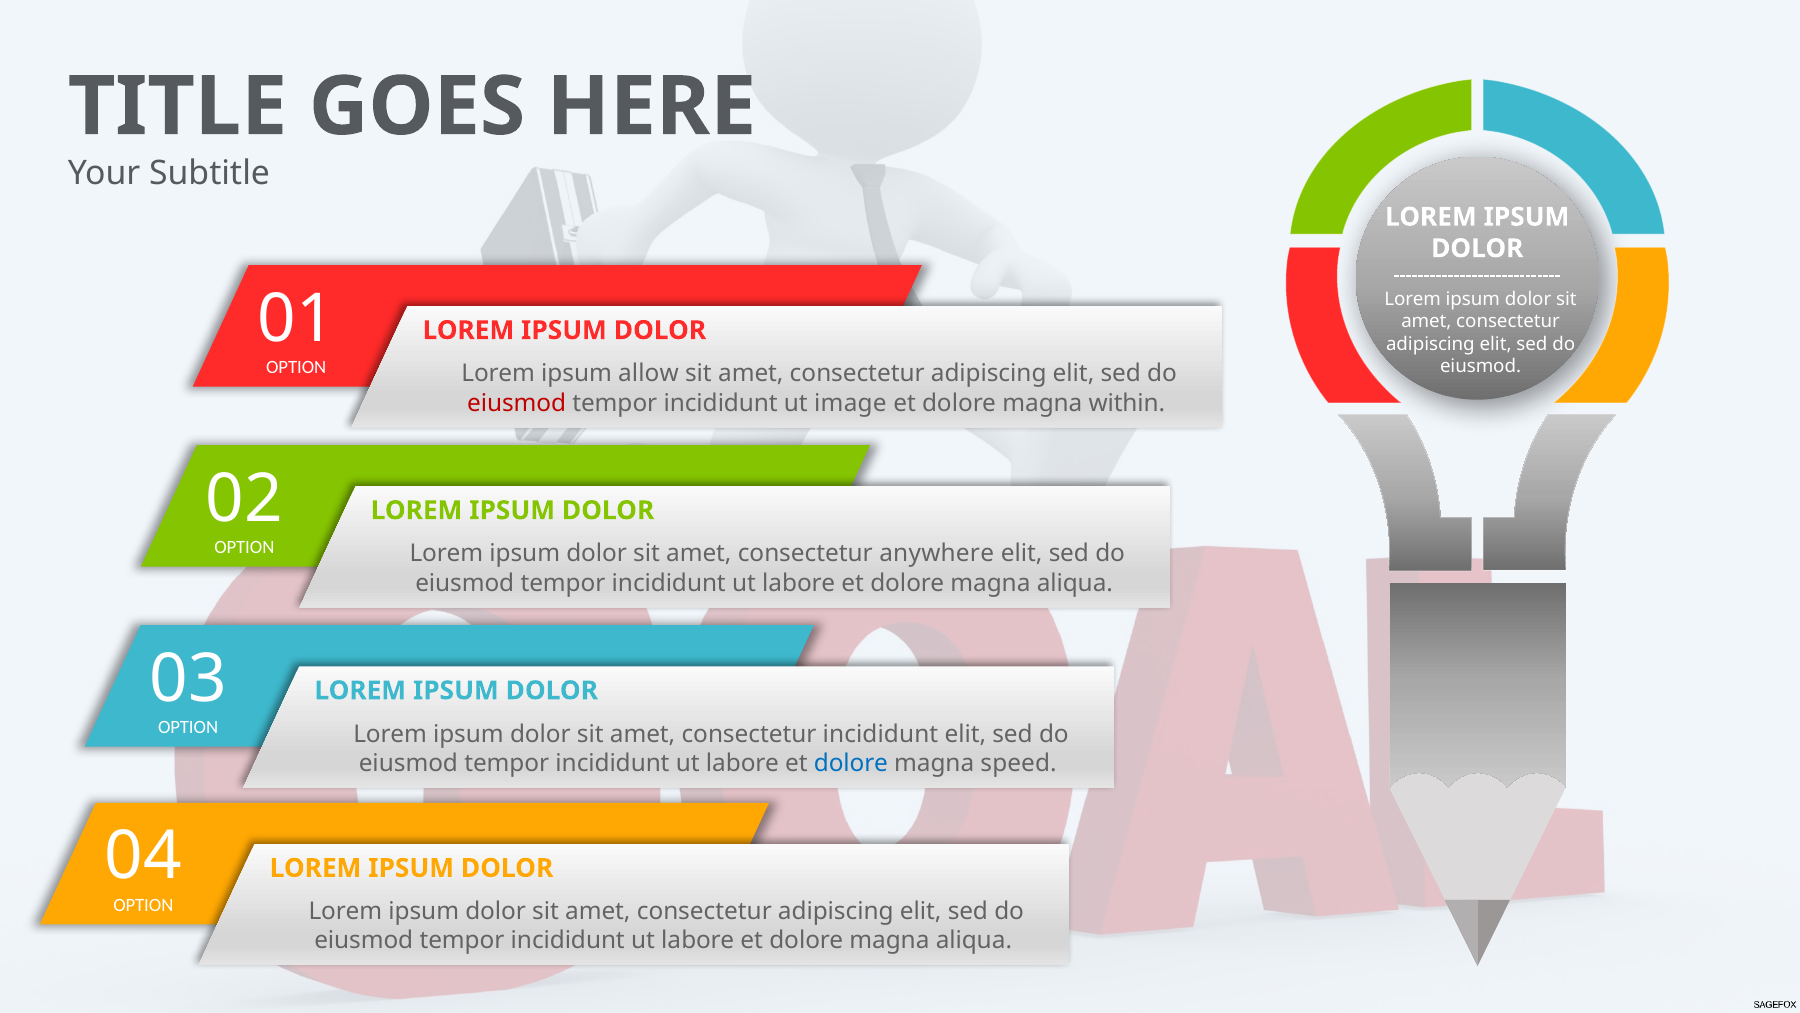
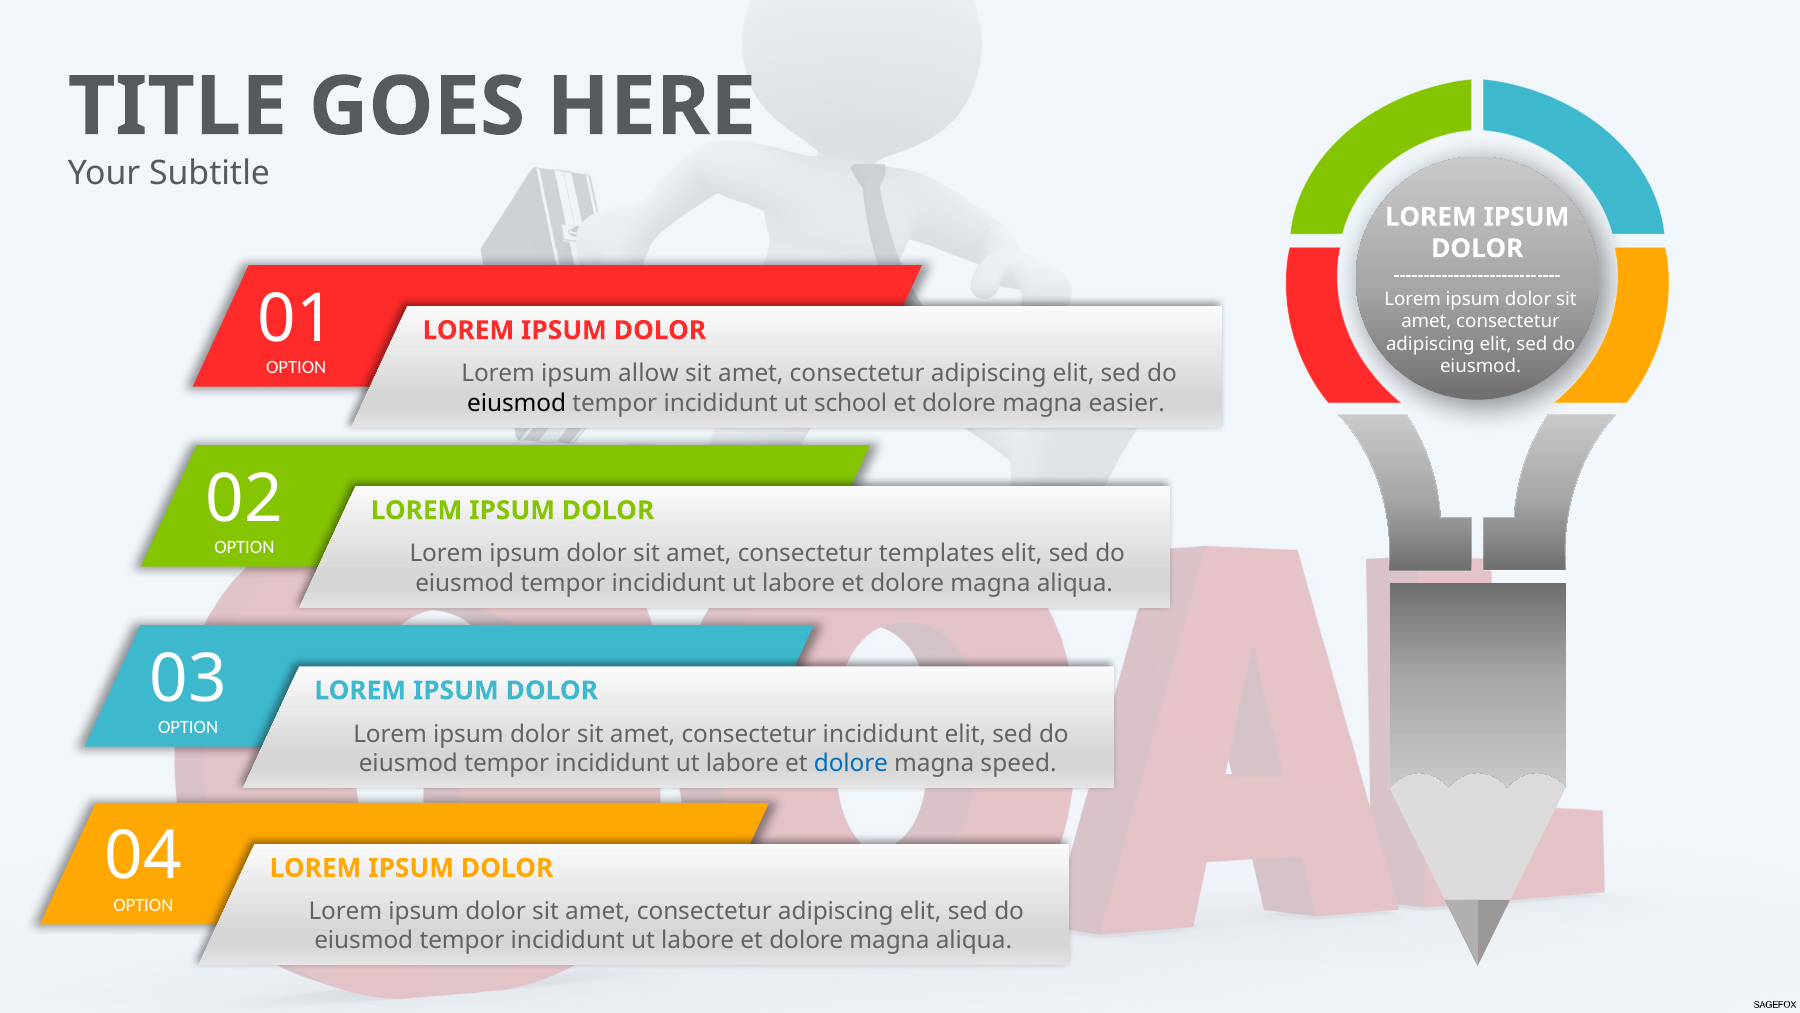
eiusmod colour: red -> black (517, 403)
image: image -> school (851, 403)
within: within -> easier (1127, 403)
anywhere: anywhere -> templates (937, 554)
